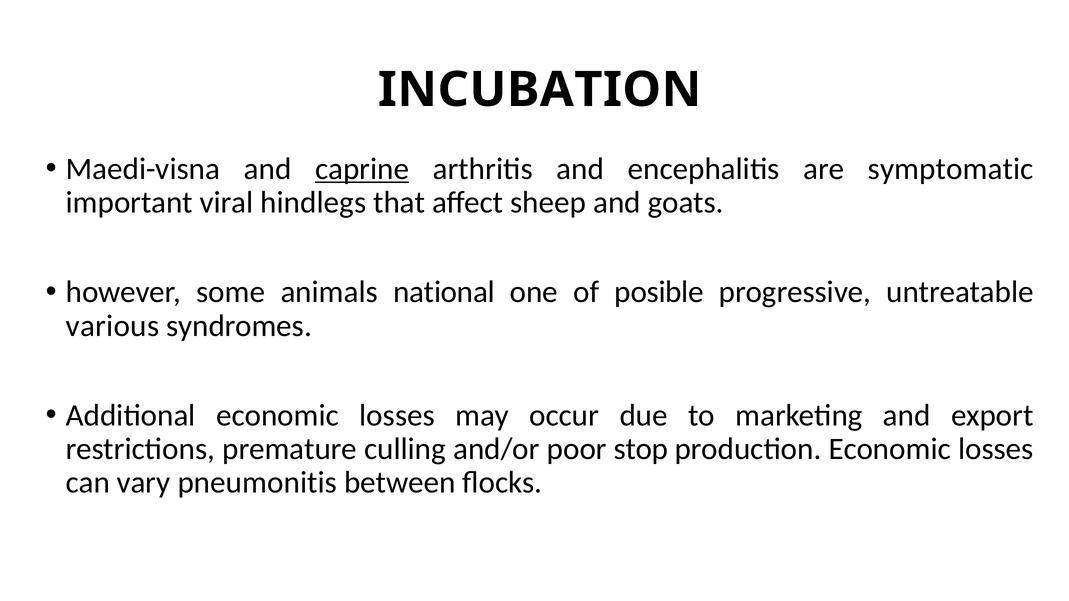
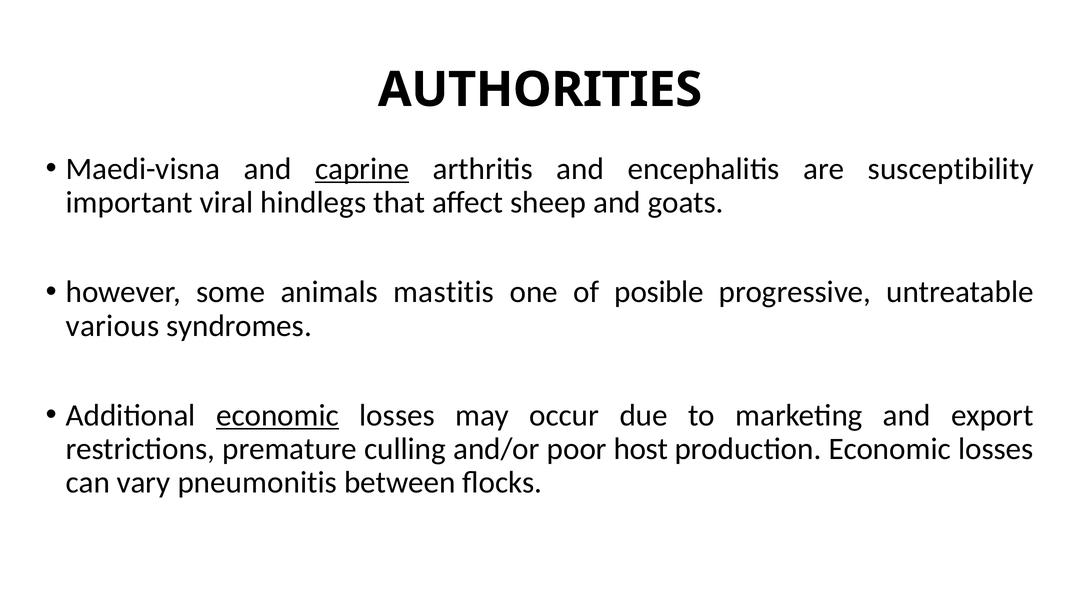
INCUBATION: INCUBATION -> AUTHORITIES (540, 90)
symptomatic: symptomatic -> susceptibility (951, 169)
national: national -> mastitis (444, 292)
economic underline: none -> present (277, 416)
stop: stop -> host (641, 449)
